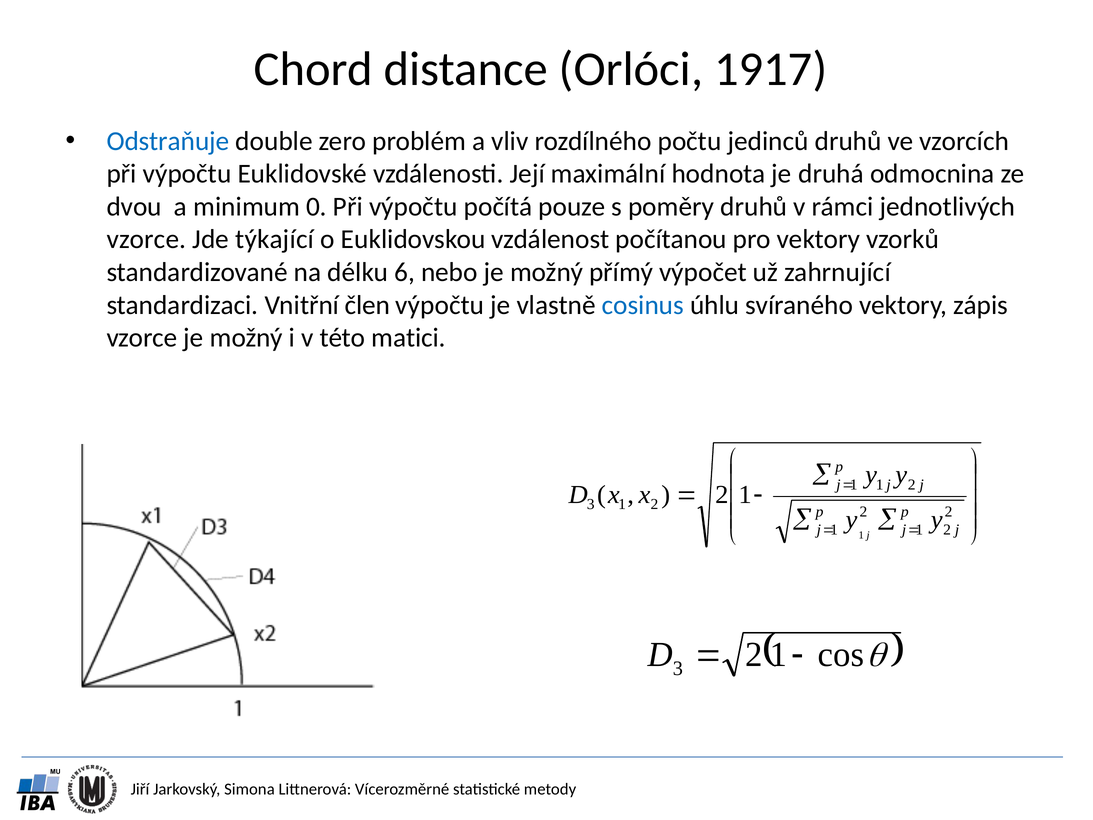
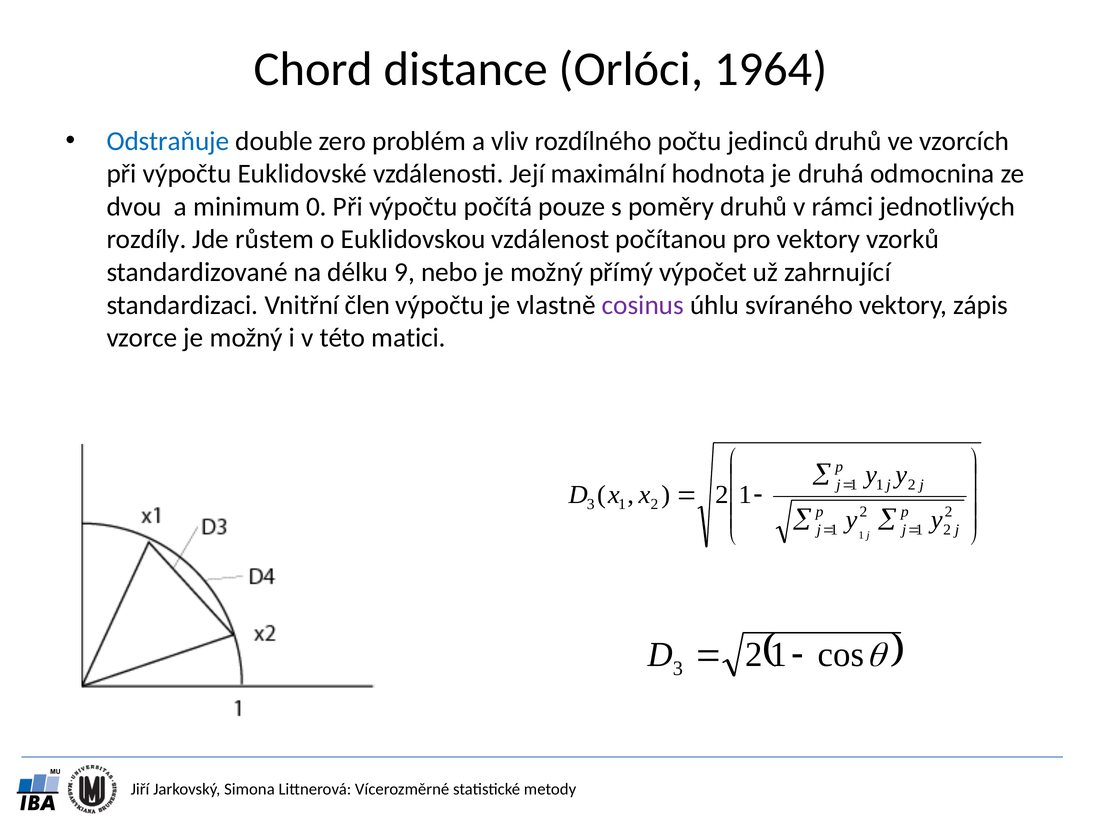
1917: 1917 -> 1964 (771, 69)
vzorce: vzorce -> rozdíly (146, 239)
týkající: týkající -> růstem (275, 239)
6: 6 -> 9 (404, 272)
cosinus colour: blue -> purple (643, 305)
